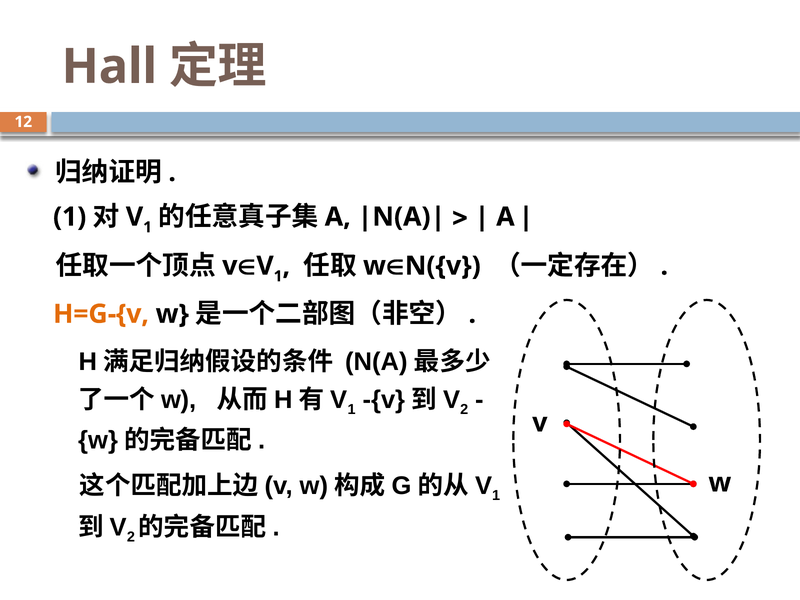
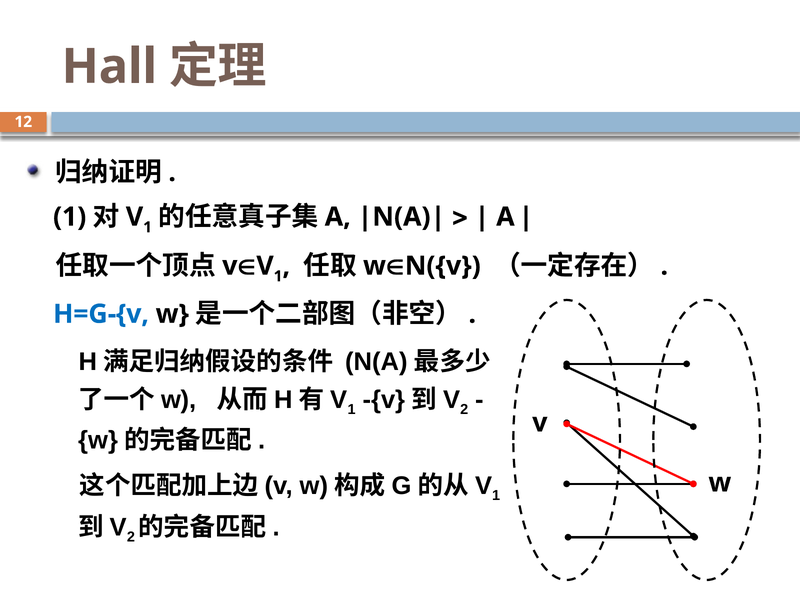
H=G-{v colour: orange -> blue (101, 314)
